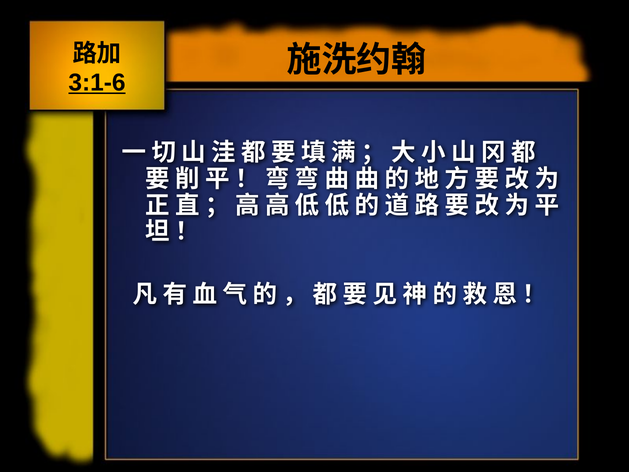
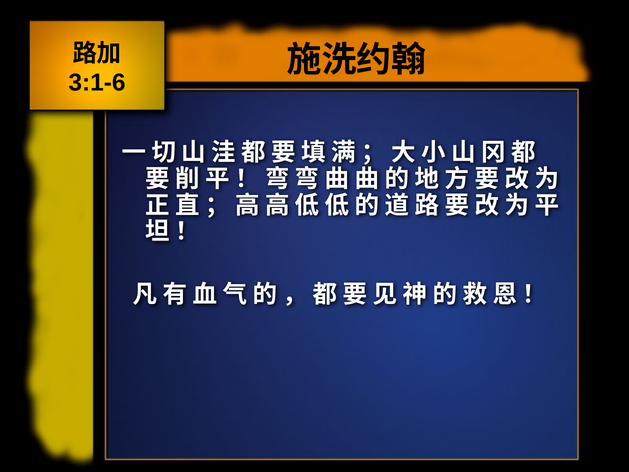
3:1-6 underline: present -> none (97, 83)
